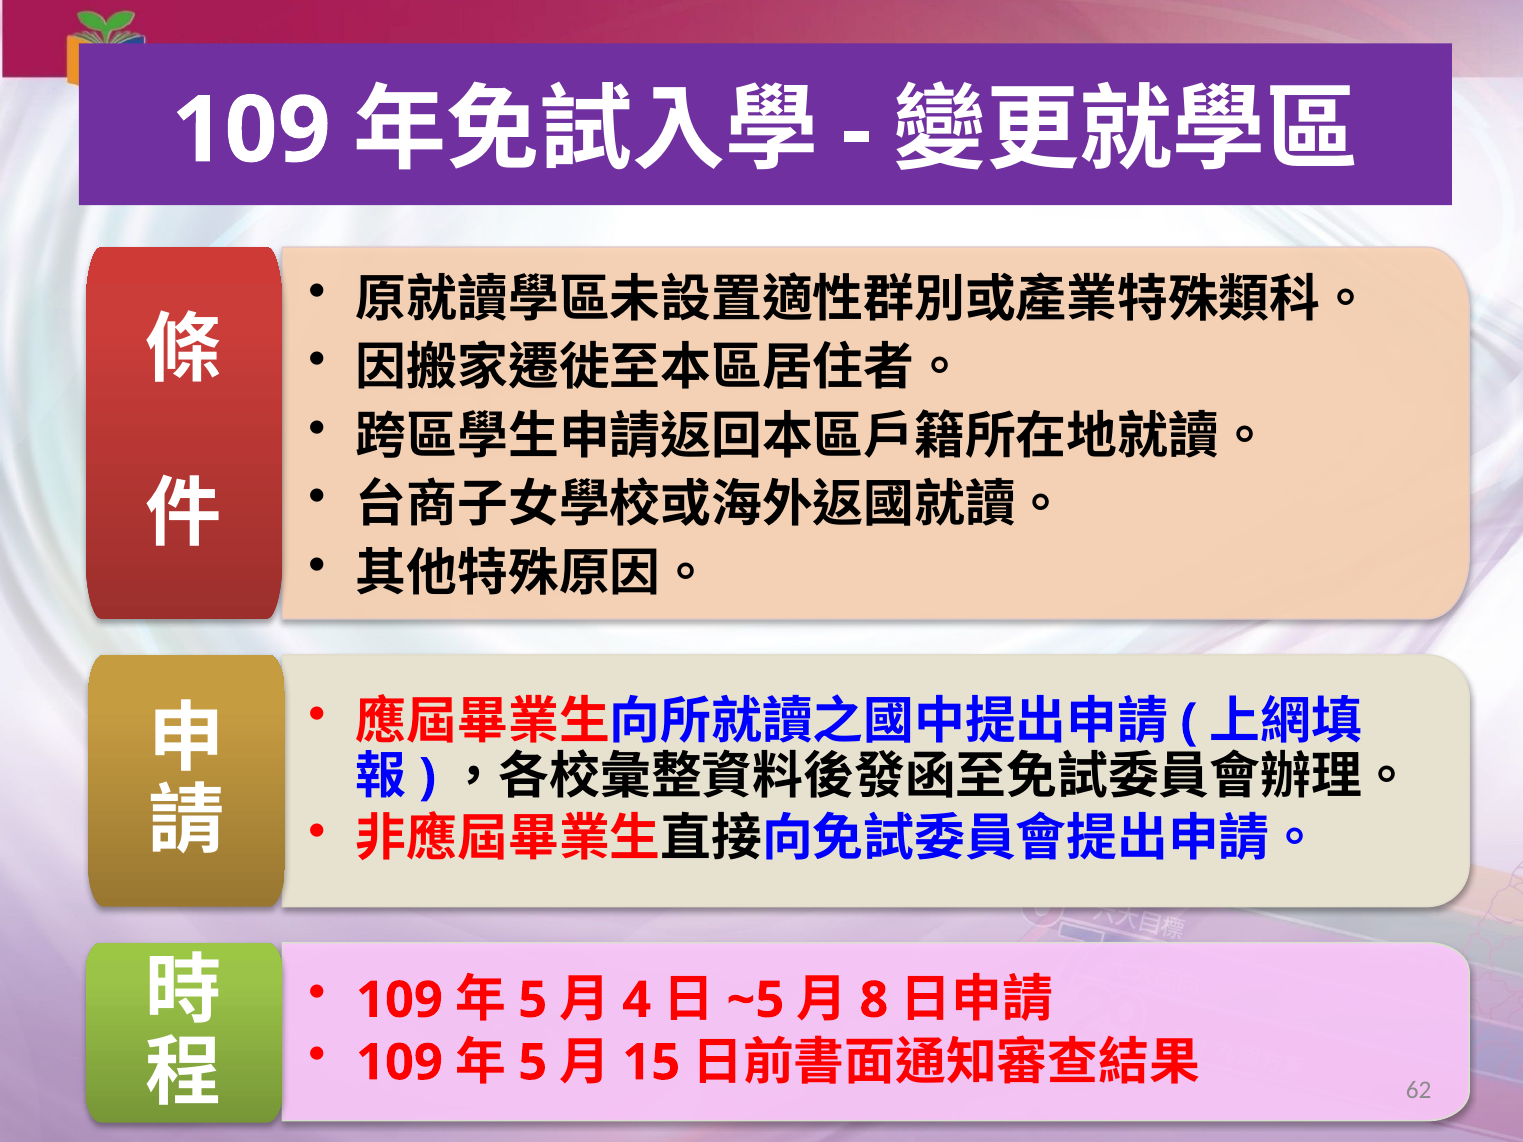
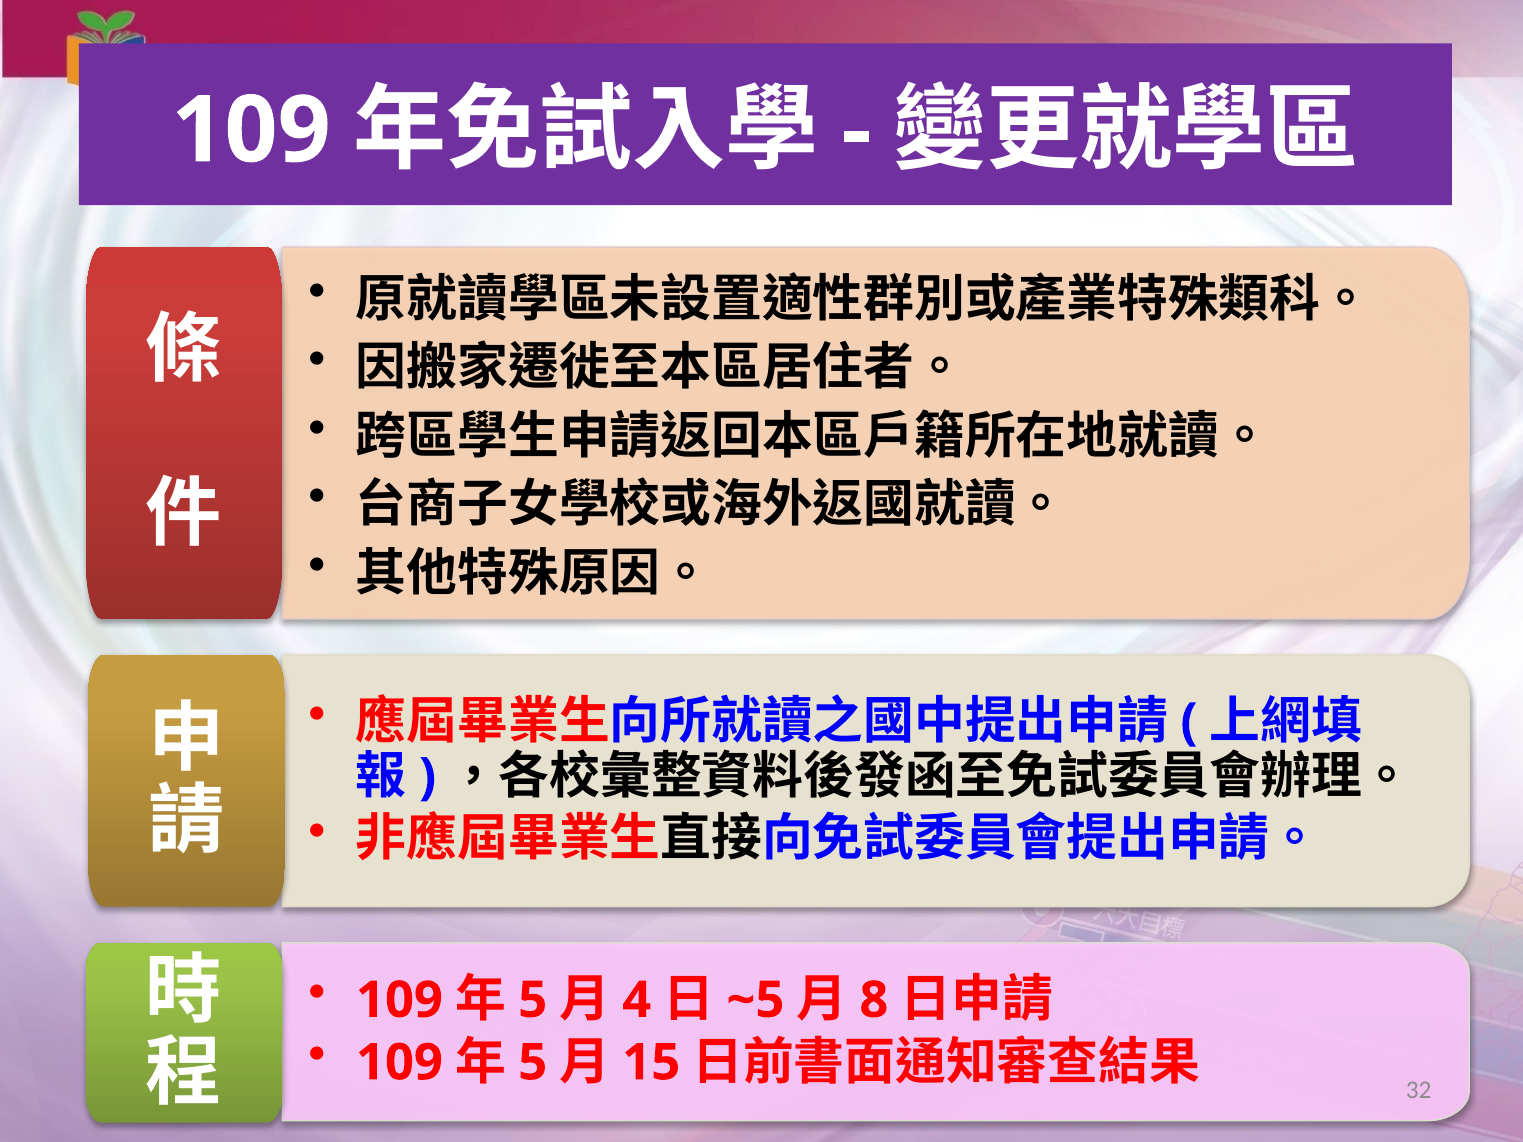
62: 62 -> 32 (1419, 1091)
